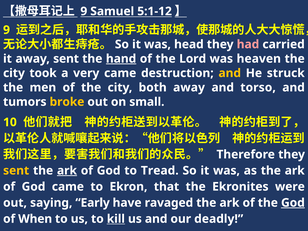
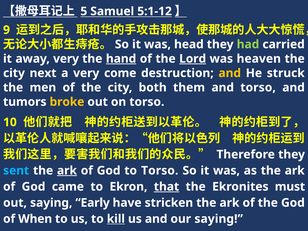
9: 9 -> 5 (84, 11)
had colour: pink -> light green (248, 44)
away sent: sent -> very (66, 59)
Lord underline: none -> present (193, 59)
took: took -> next (43, 73)
very came: came -> come (120, 73)
both away: away -> them (189, 87)
on small: small -> torso (147, 102)
sent colour: yellow -> light blue (16, 171)
to Tread: Tread -> Torso (160, 171)
that underline: none -> present (167, 187)
were: were -> must (290, 187)
ravaged: ravaged -> stricken (169, 203)
God underline: present -> none (293, 203)
our deadly: deadly -> saying (219, 219)
